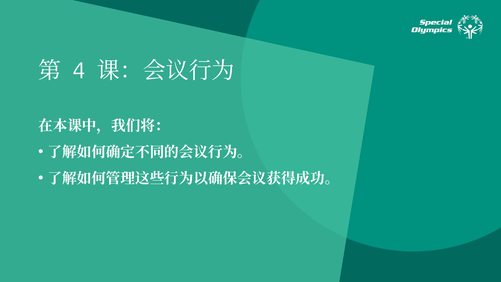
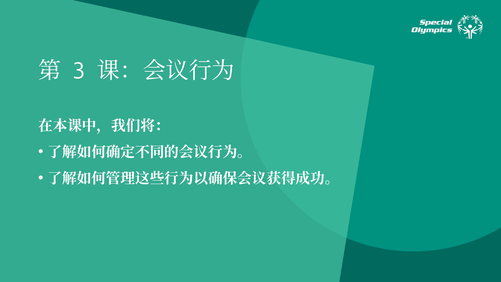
4: 4 -> 3 (79, 71)
